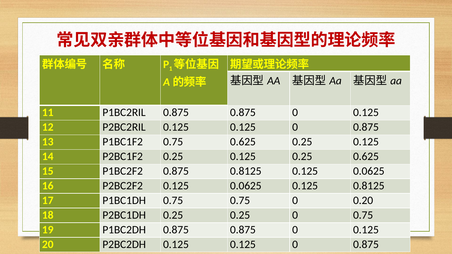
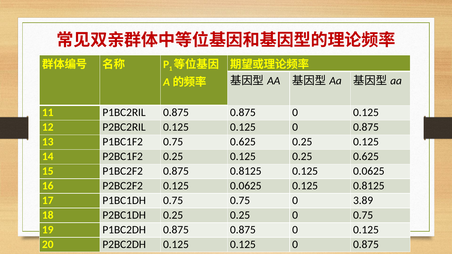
0.20: 0.20 -> 3.89 (363, 201)
